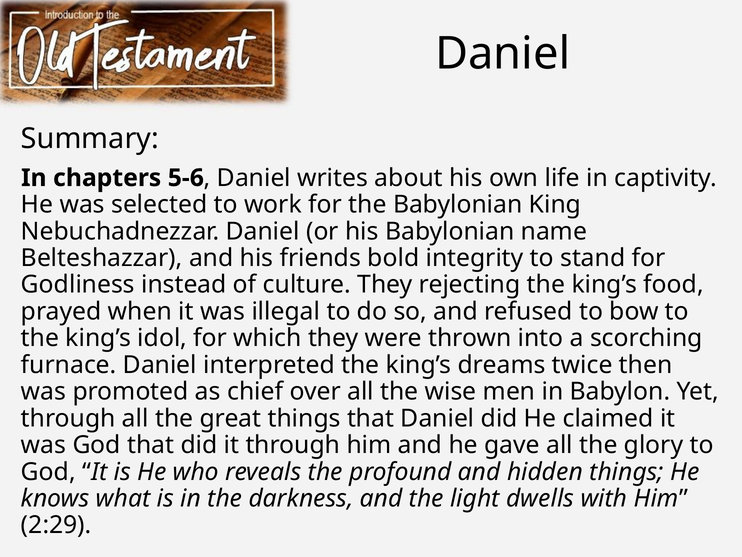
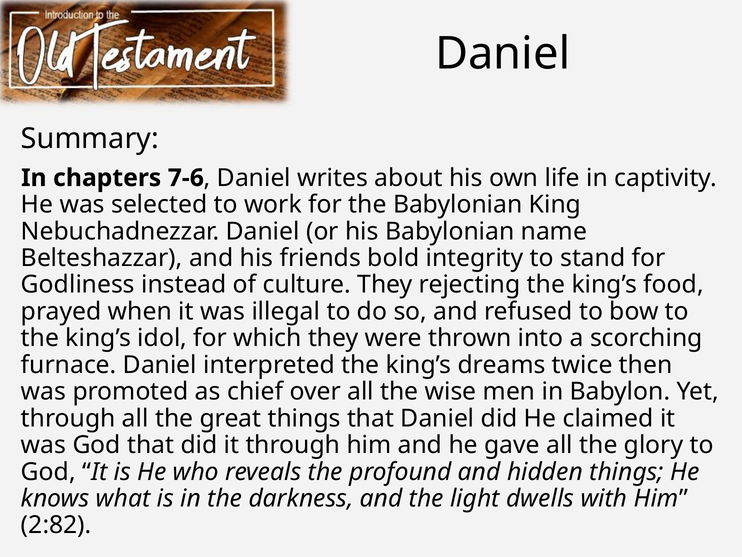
5-6: 5-6 -> 7-6 (186, 178)
2:29: 2:29 -> 2:82 (56, 525)
